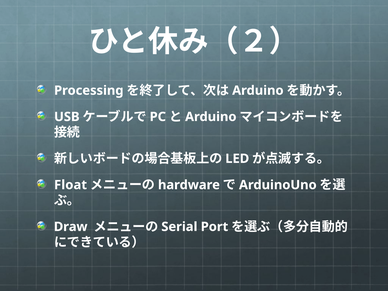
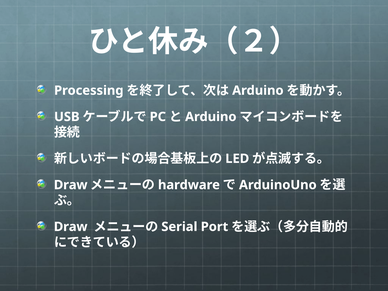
Float: Float -> Draw (71, 185)
